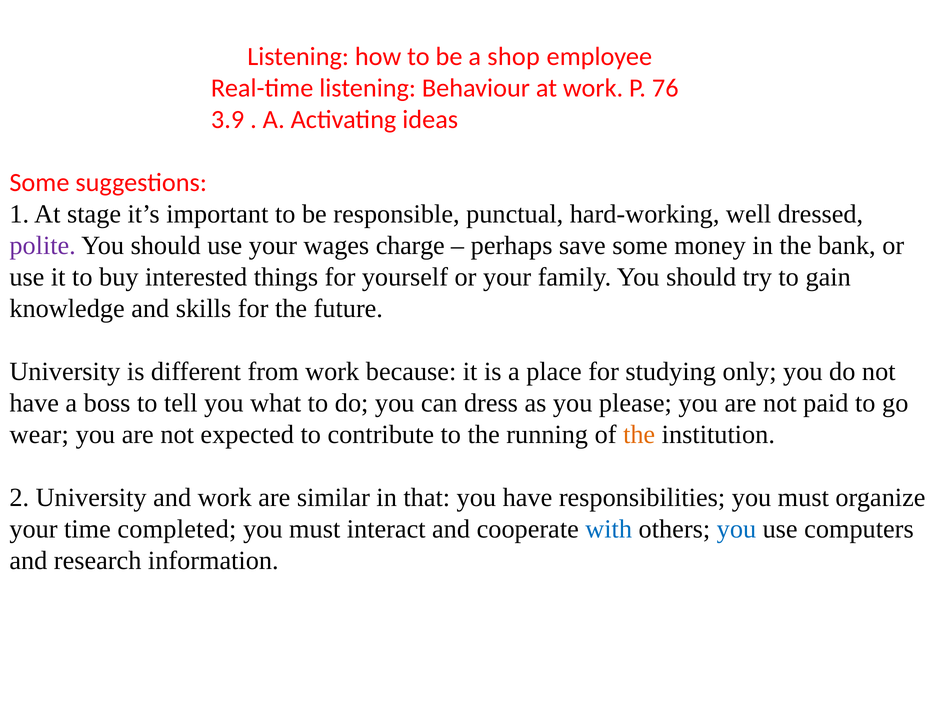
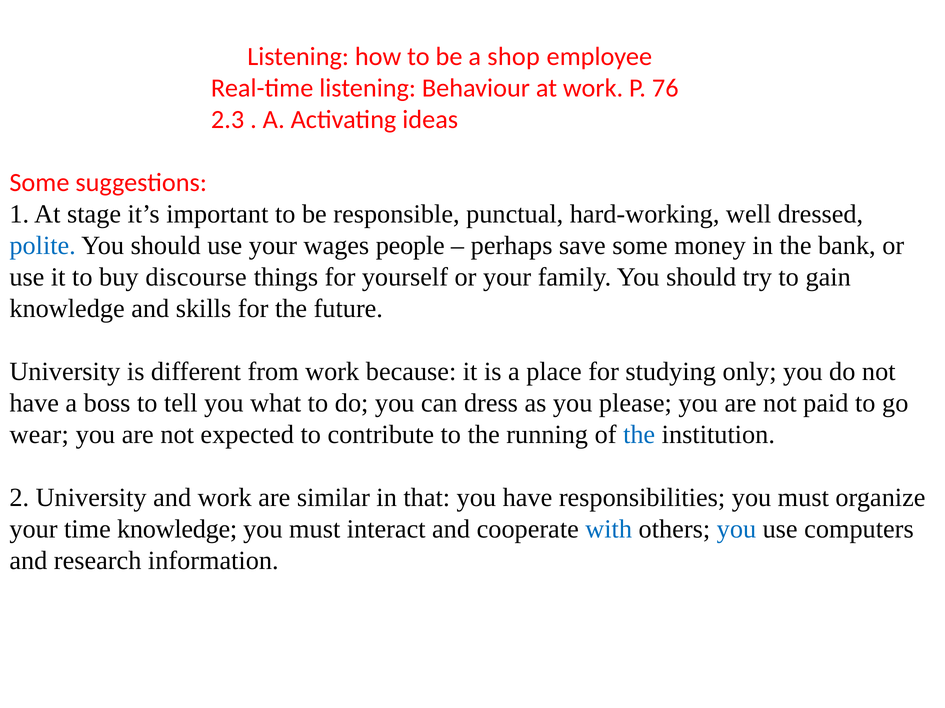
3.9: 3.9 -> 2.3 (228, 120)
polite colour: purple -> blue (43, 246)
charge: charge -> people (410, 246)
interested: interested -> discourse (196, 277)
the colour: orange -> blue (639, 435)
time completed: completed -> knowledge (177, 529)
